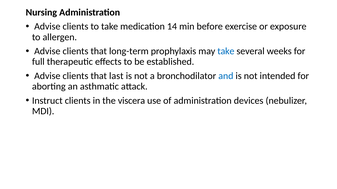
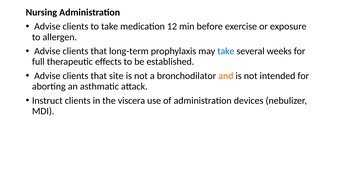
14: 14 -> 12 (172, 27)
last: last -> site (116, 76)
and colour: blue -> orange (226, 76)
